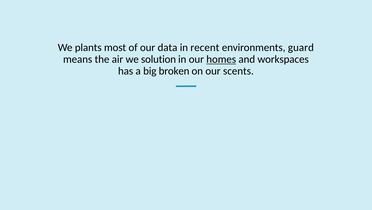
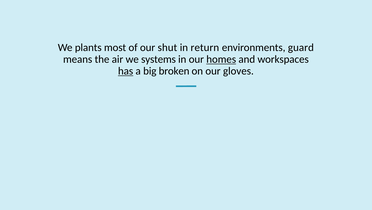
data: data -> shut (167, 47)
recent: recent -> return (205, 47)
solution: solution -> systems (158, 59)
has underline: none -> present (126, 71)
scents: scents -> gloves (238, 71)
